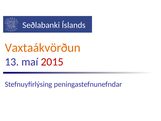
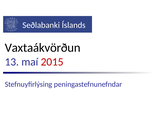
Vaxtaákvörðun colour: orange -> black (43, 48)
